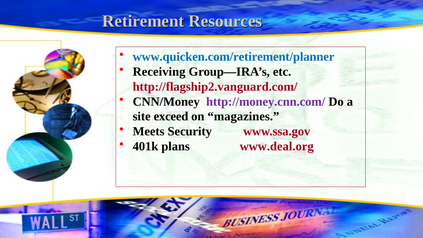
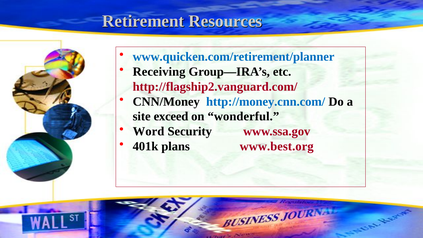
http://money.cnn.com/ colour: purple -> blue (266, 102)
magazines: magazines -> wonderful (243, 117)
Meets: Meets -> Word (149, 131)
www.deal.org: www.deal.org -> www.best.org (277, 146)
